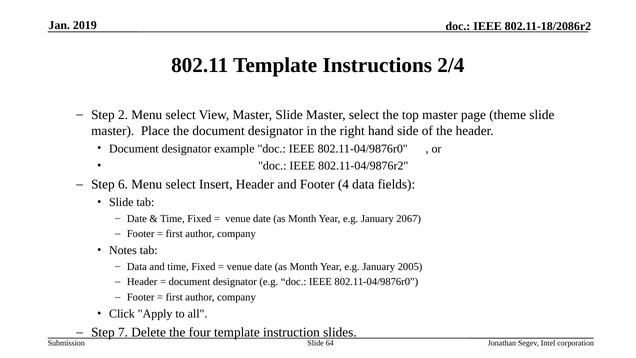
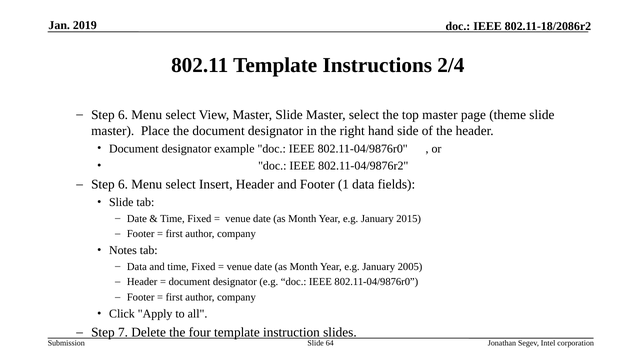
2: 2 -> 6 (123, 115)
4: 4 -> 1 (343, 184)
2067: 2067 -> 2015 (409, 218)
